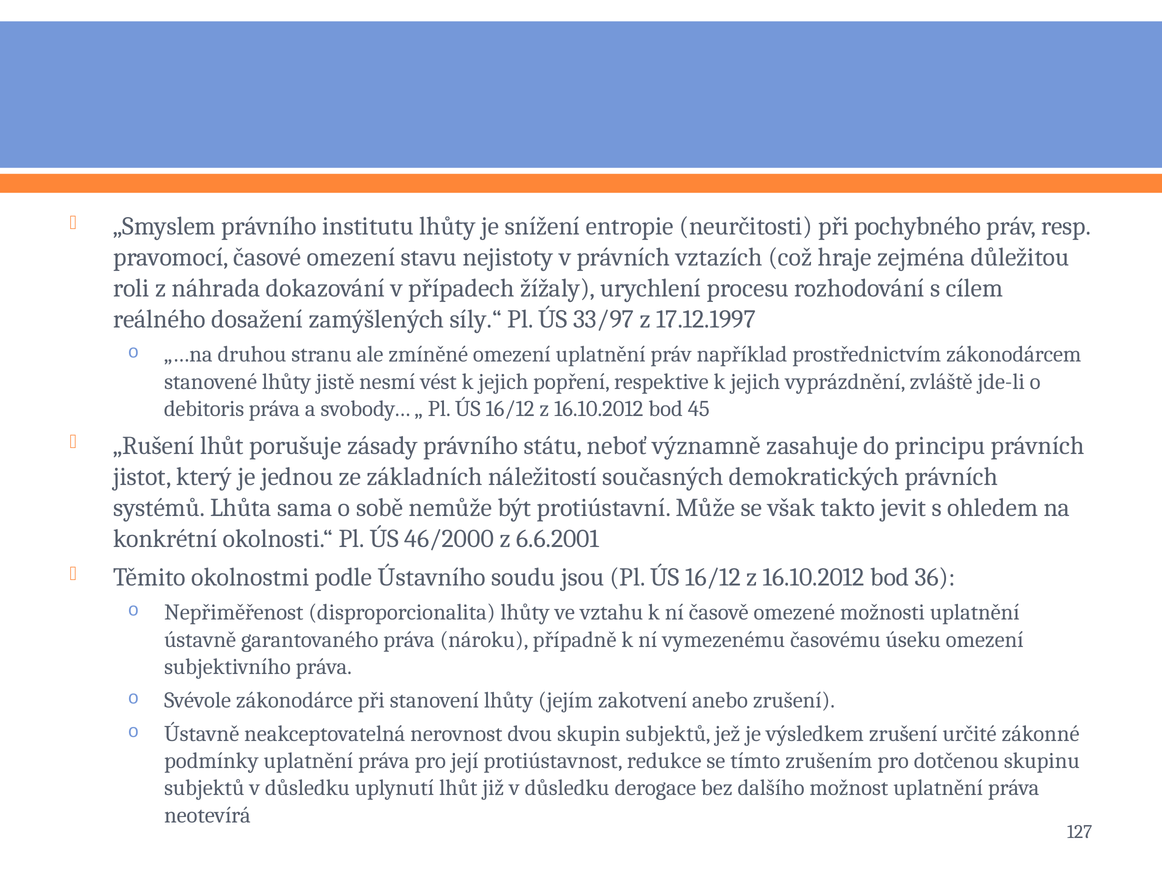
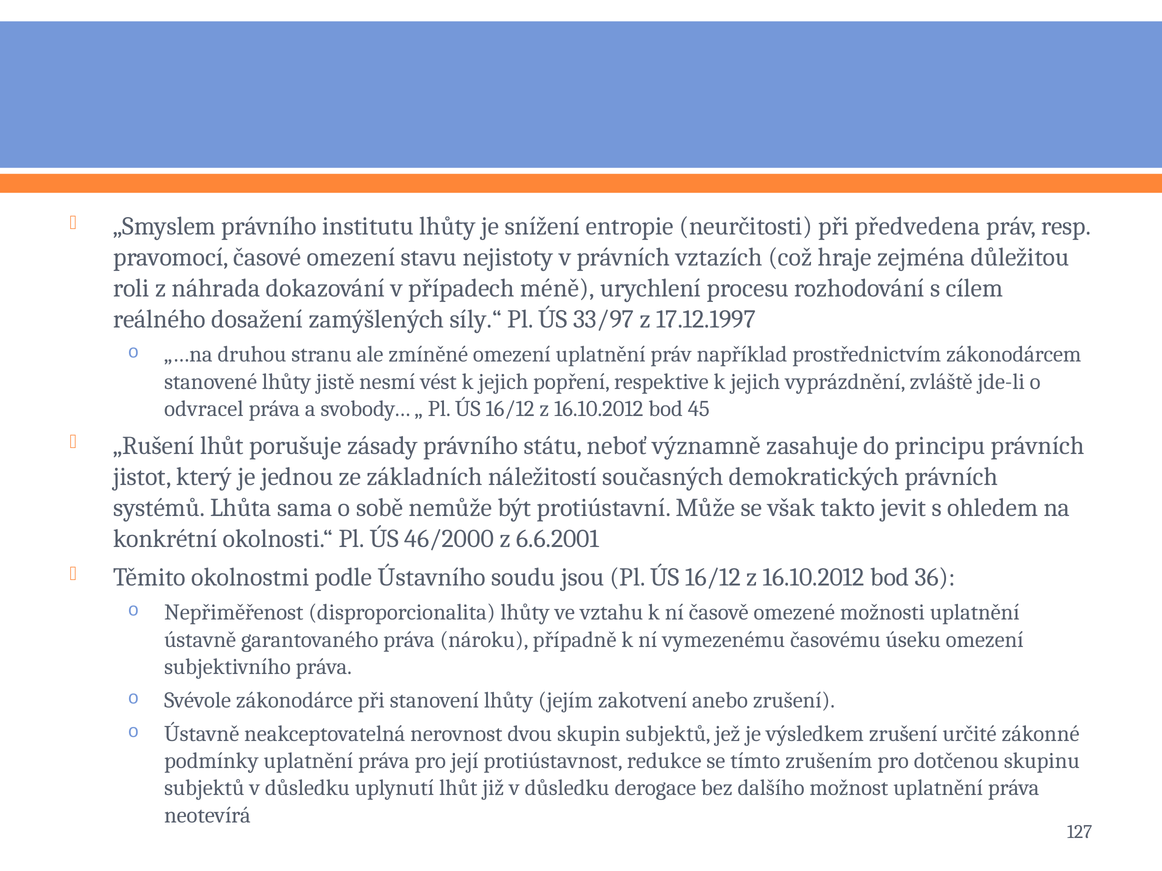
pochybného: pochybného -> předvedena (917, 226)
žížaly: žížaly -> méně (557, 288)
debitoris: debitoris -> odvracel (204, 409)
